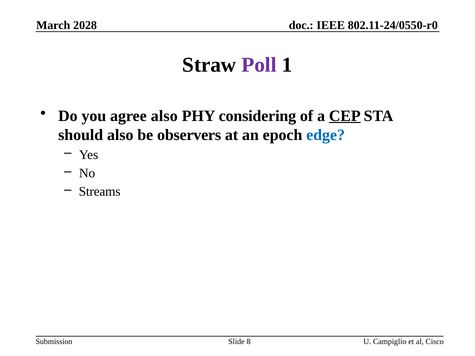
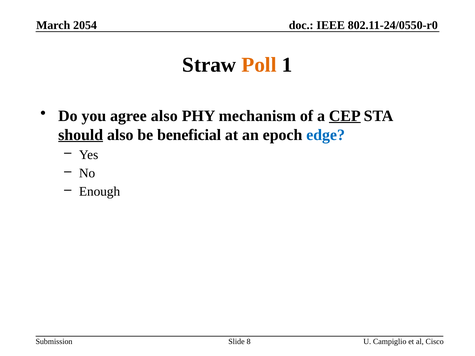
2028: 2028 -> 2054 (85, 25)
Poll colour: purple -> orange (259, 65)
considering: considering -> mechanism (257, 116)
should underline: none -> present (81, 135)
observers: observers -> beneficial (189, 135)
Streams: Streams -> Enough (100, 192)
